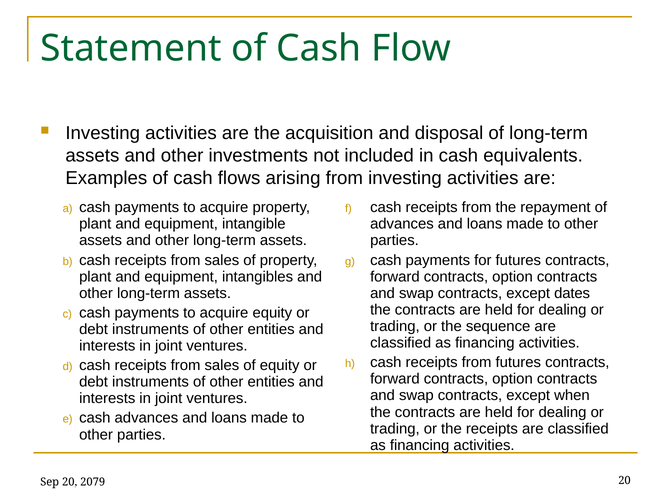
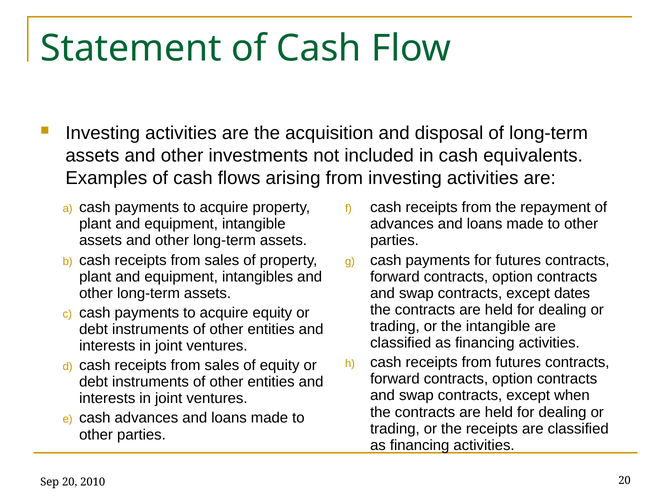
the sequence: sequence -> intangible (498, 326)
2079: 2079 -> 2010 (93, 482)
